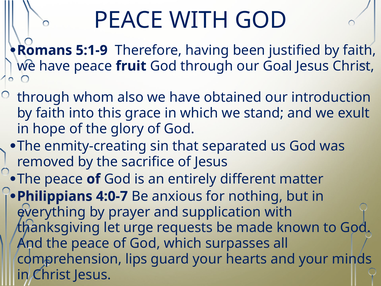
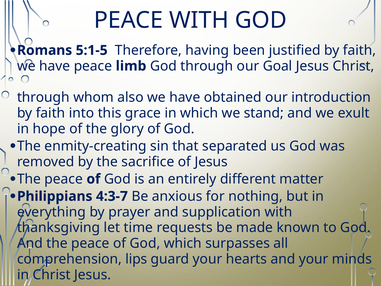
5:1-9: 5:1-9 -> 5:1-5 (92, 50)
fruit: fruit -> limb (131, 66)
4:0-7: 4:0-7 -> 4:3-7 (112, 196)
urge: urge -> time (138, 227)
